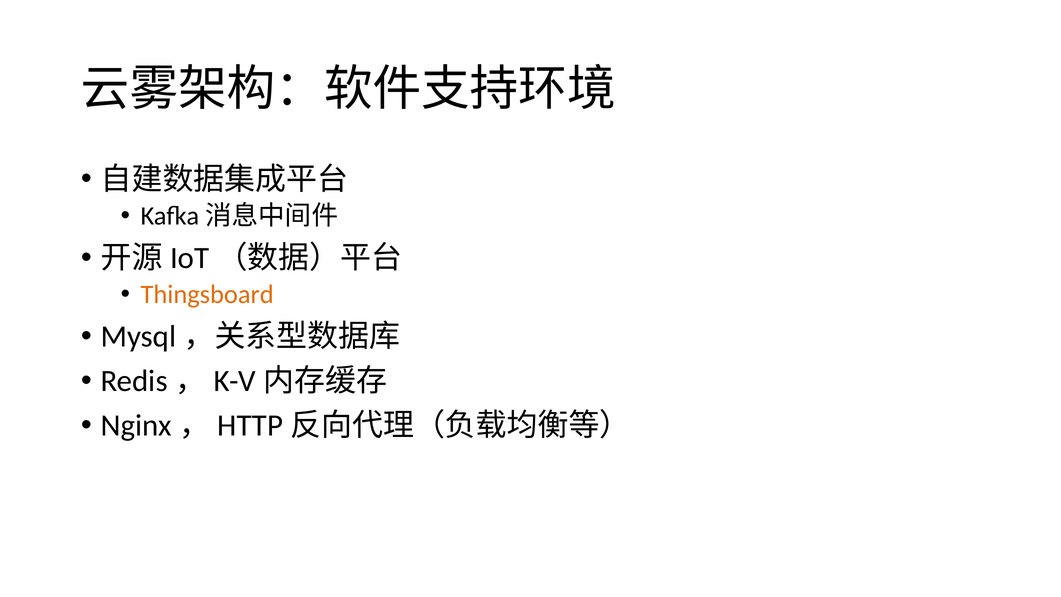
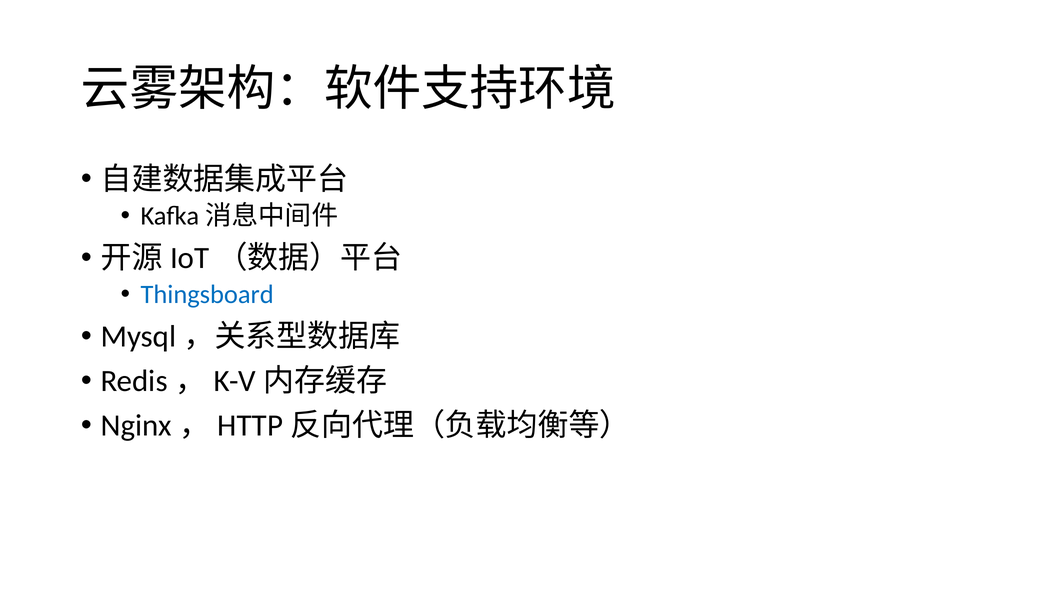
Thingsboard colour: orange -> blue (207, 295)
